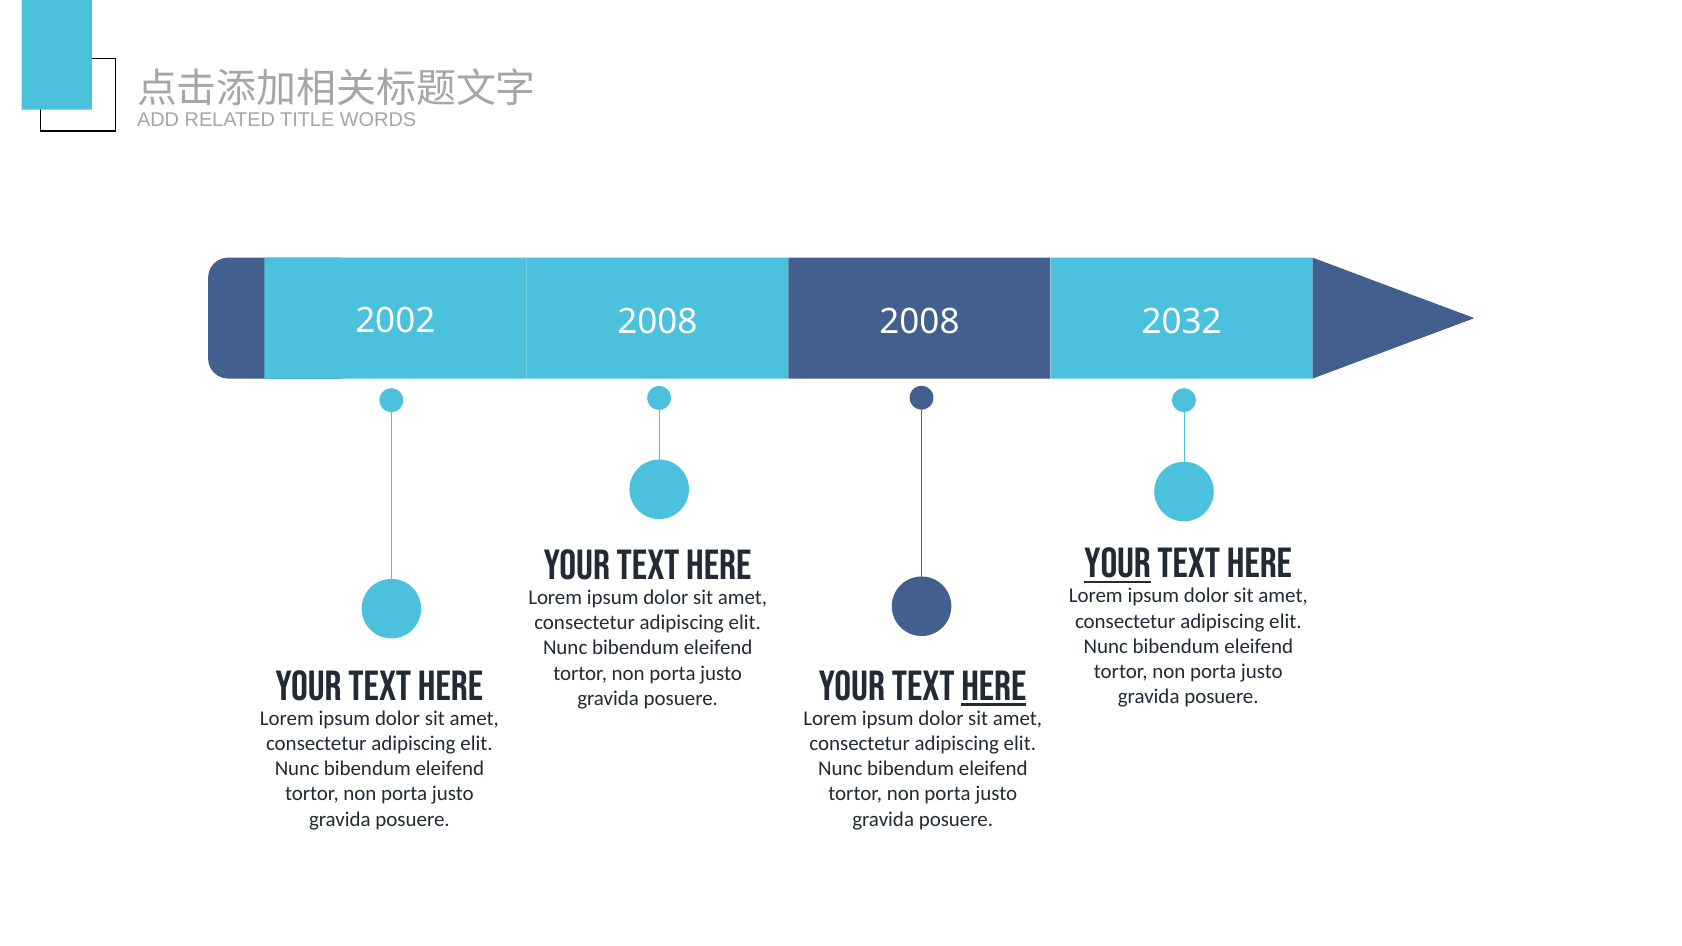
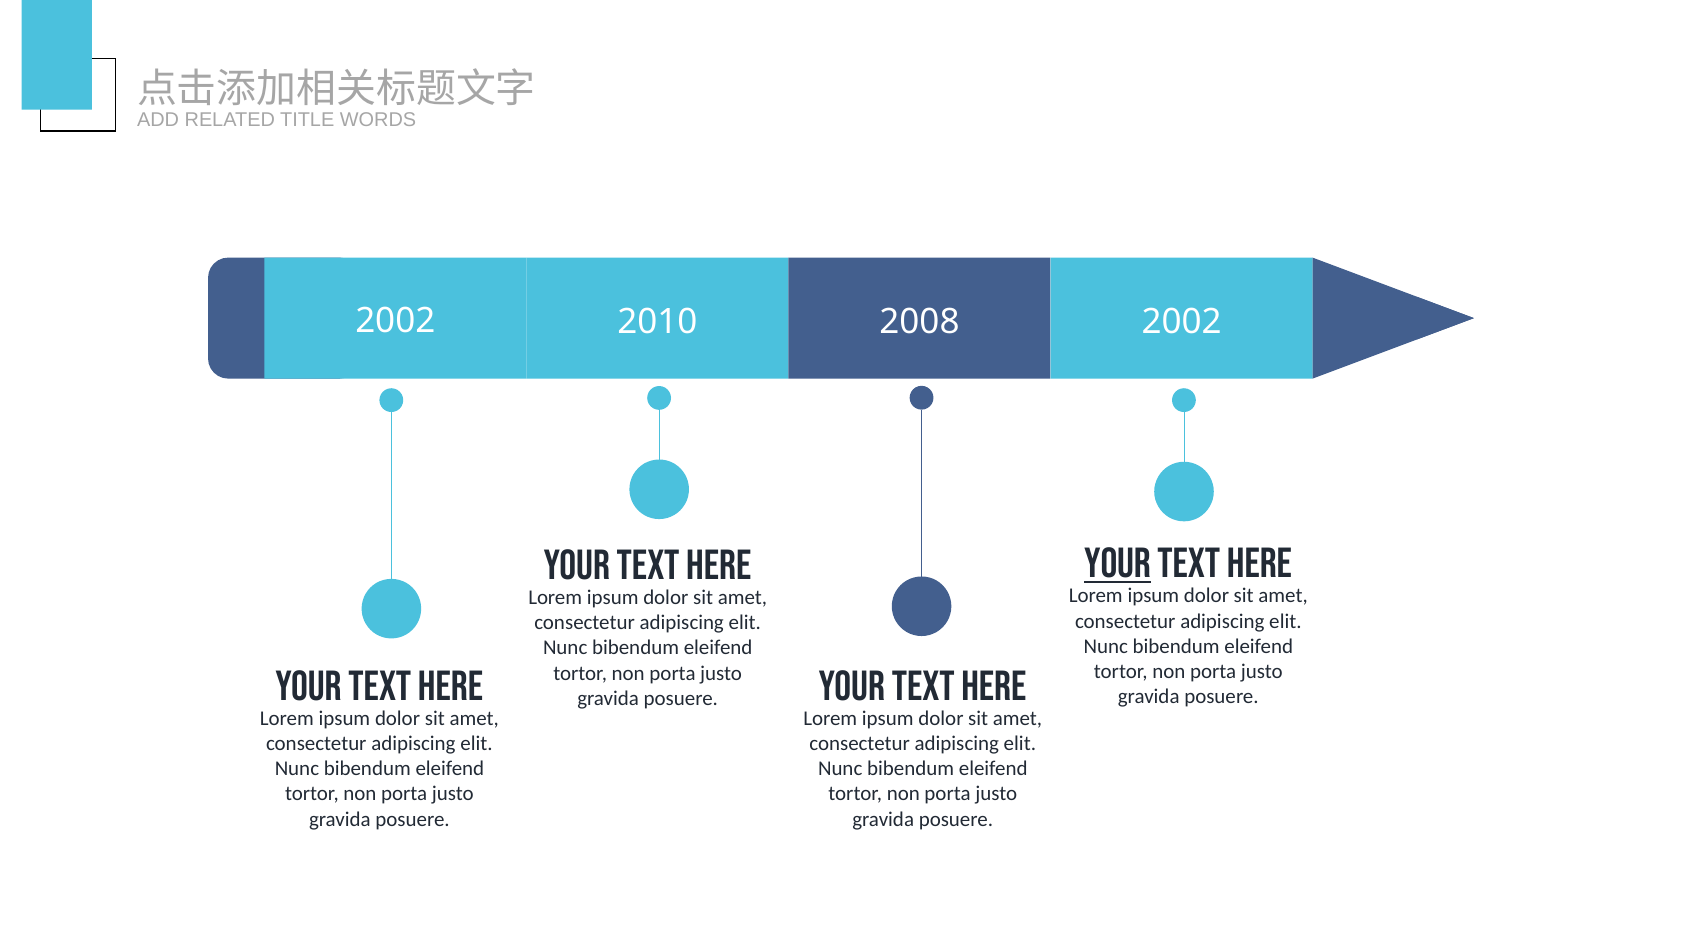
2002 2008: 2008 -> 2010 (657, 322)
2008 2032: 2032 -> 2002 (1182, 322)
here underline: present -> none (994, 687)
